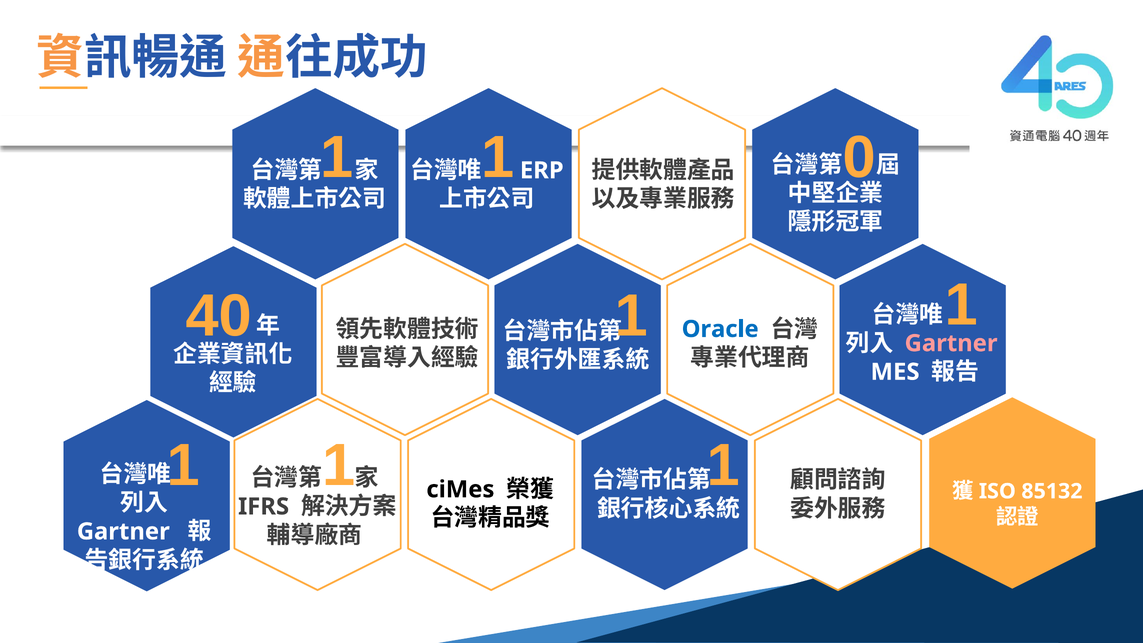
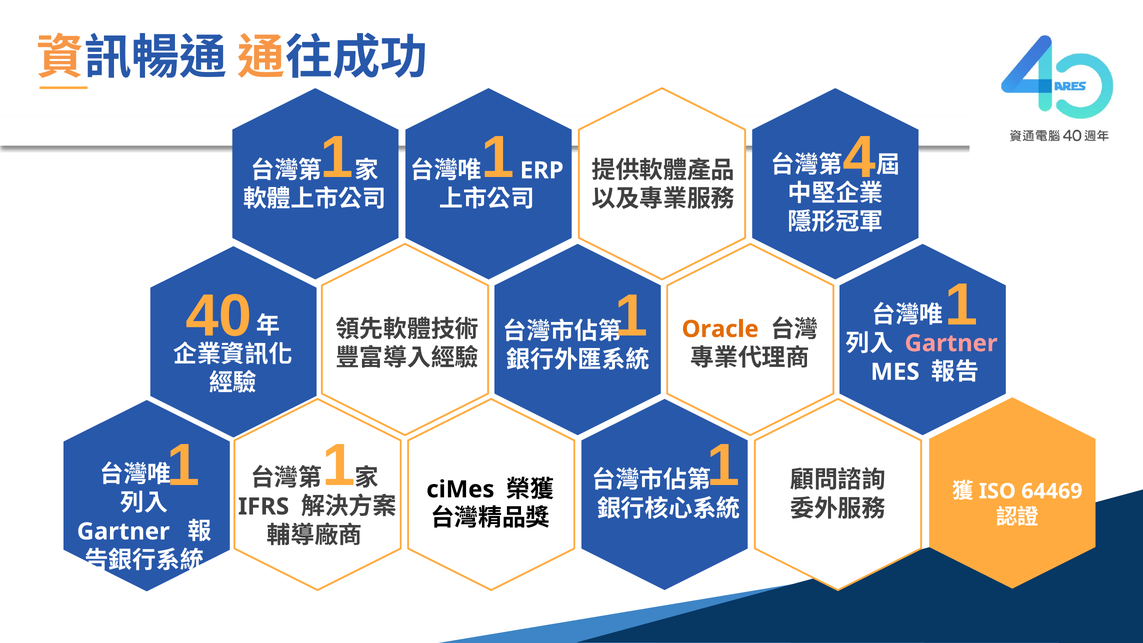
0: 0 -> 4 (859, 157)
Oracle colour: blue -> orange (720, 329)
85132: 85132 -> 64469 (1052, 491)
